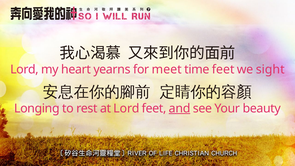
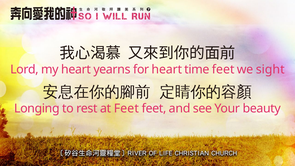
for meet: meet -> heart (167, 69)
at Lord: Lord -> Feet (126, 108)
and underline: present -> none (180, 108)
